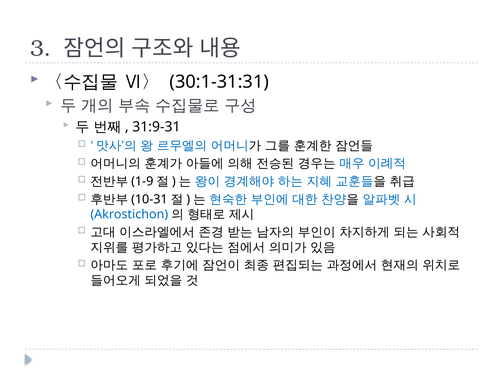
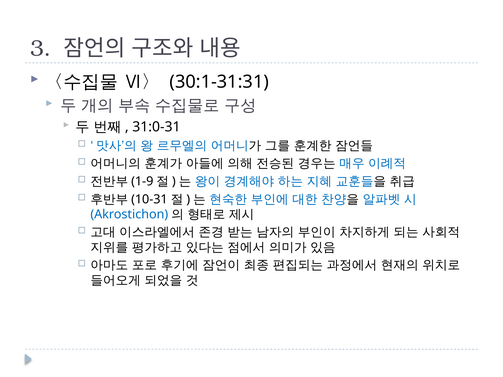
31:9-31: 31:9-31 -> 31:0-31 (156, 127)
